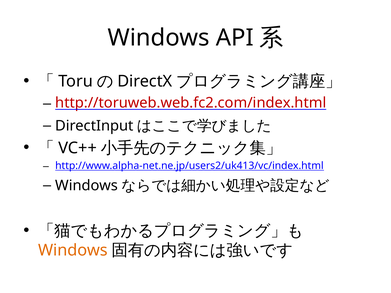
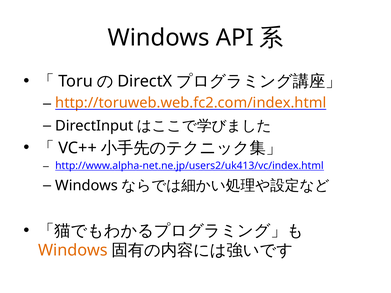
http://toruweb.web.fc2.com/index.html colour: red -> orange (191, 103)
